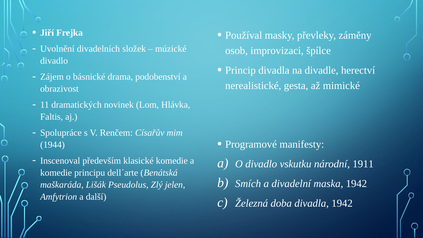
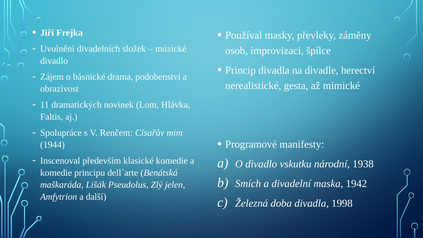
1911: 1911 -> 1938 (363, 164)
divadla 1942: 1942 -> 1998 (342, 203)
